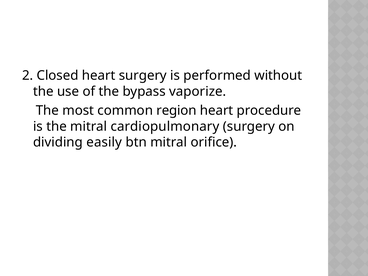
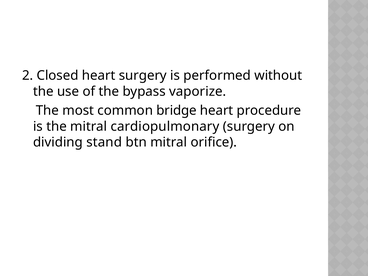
region: region -> bridge (176, 110)
easily: easily -> stand (104, 142)
